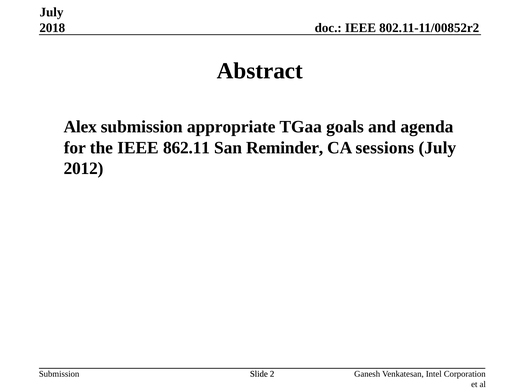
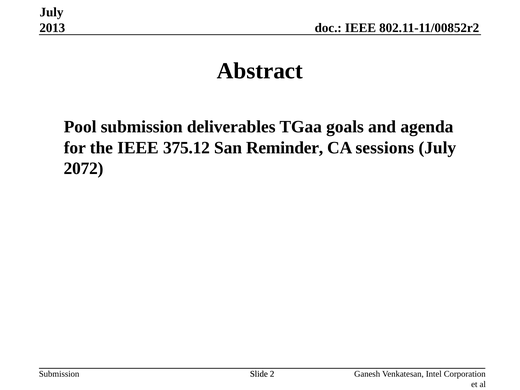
2018: 2018 -> 2013 (52, 28)
Alex: Alex -> Pool (80, 127)
appropriate: appropriate -> deliverables (231, 127)
862.11: 862.11 -> 375.12 (186, 148)
2012: 2012 -> 2072 (84, 168)
